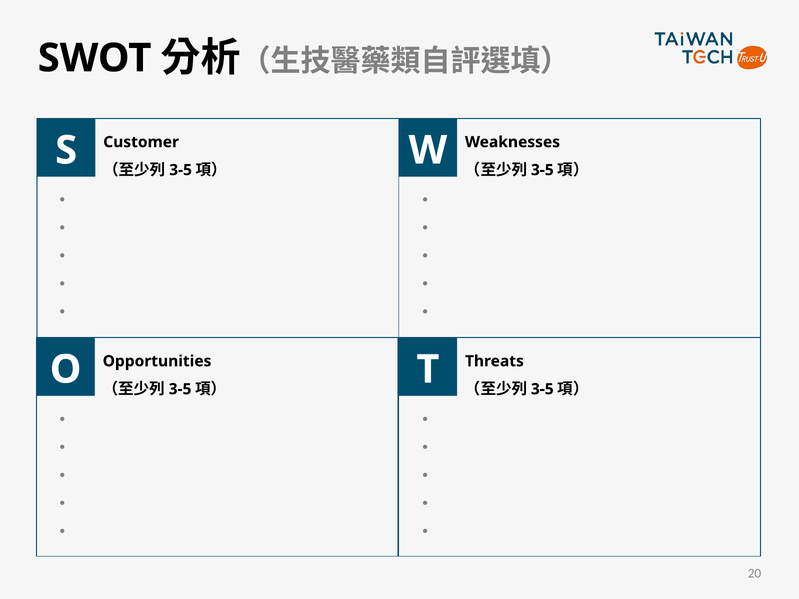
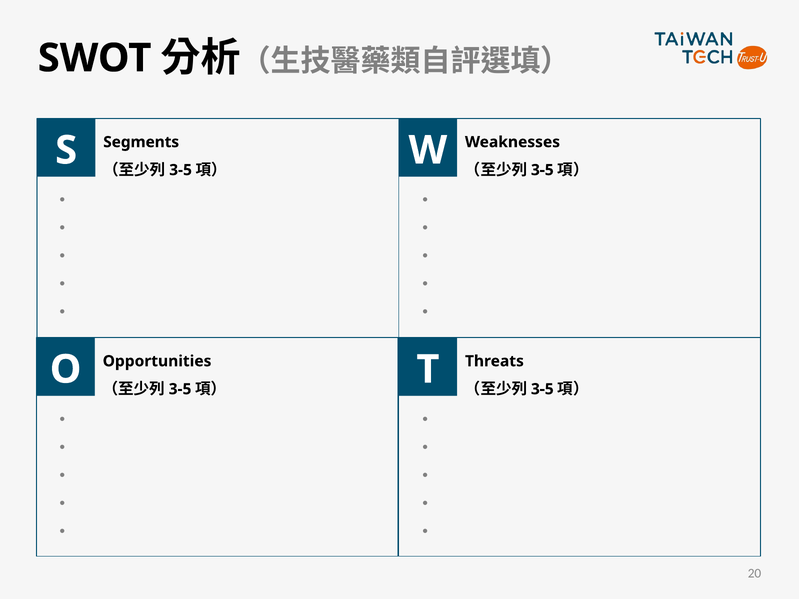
Customer: Customer -> Segments (141, 142)
